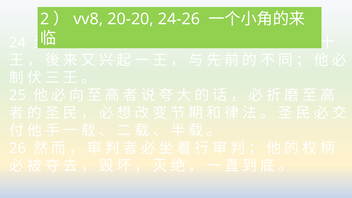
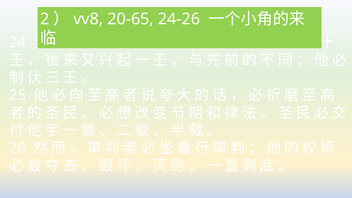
20-20: 20-20 -> 20-65 (131, 19)
